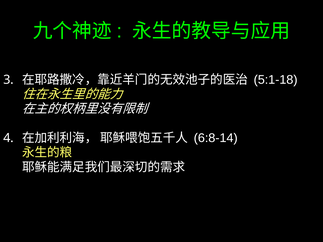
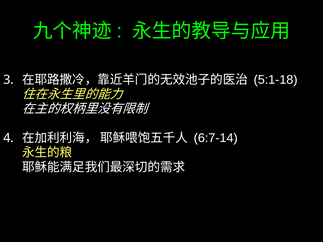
6:8-14: 6:8-14 -> 6:7-14 (216, 138)
